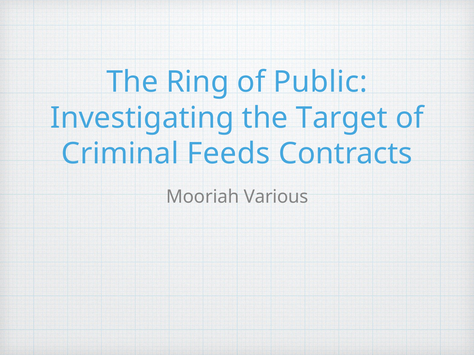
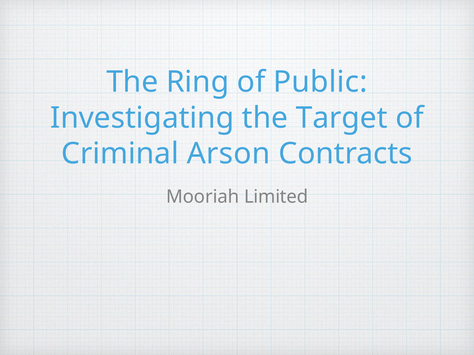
Feeds: Feeds -> Arson (228, 154)
Various: Various -> Limited (276, 197)
